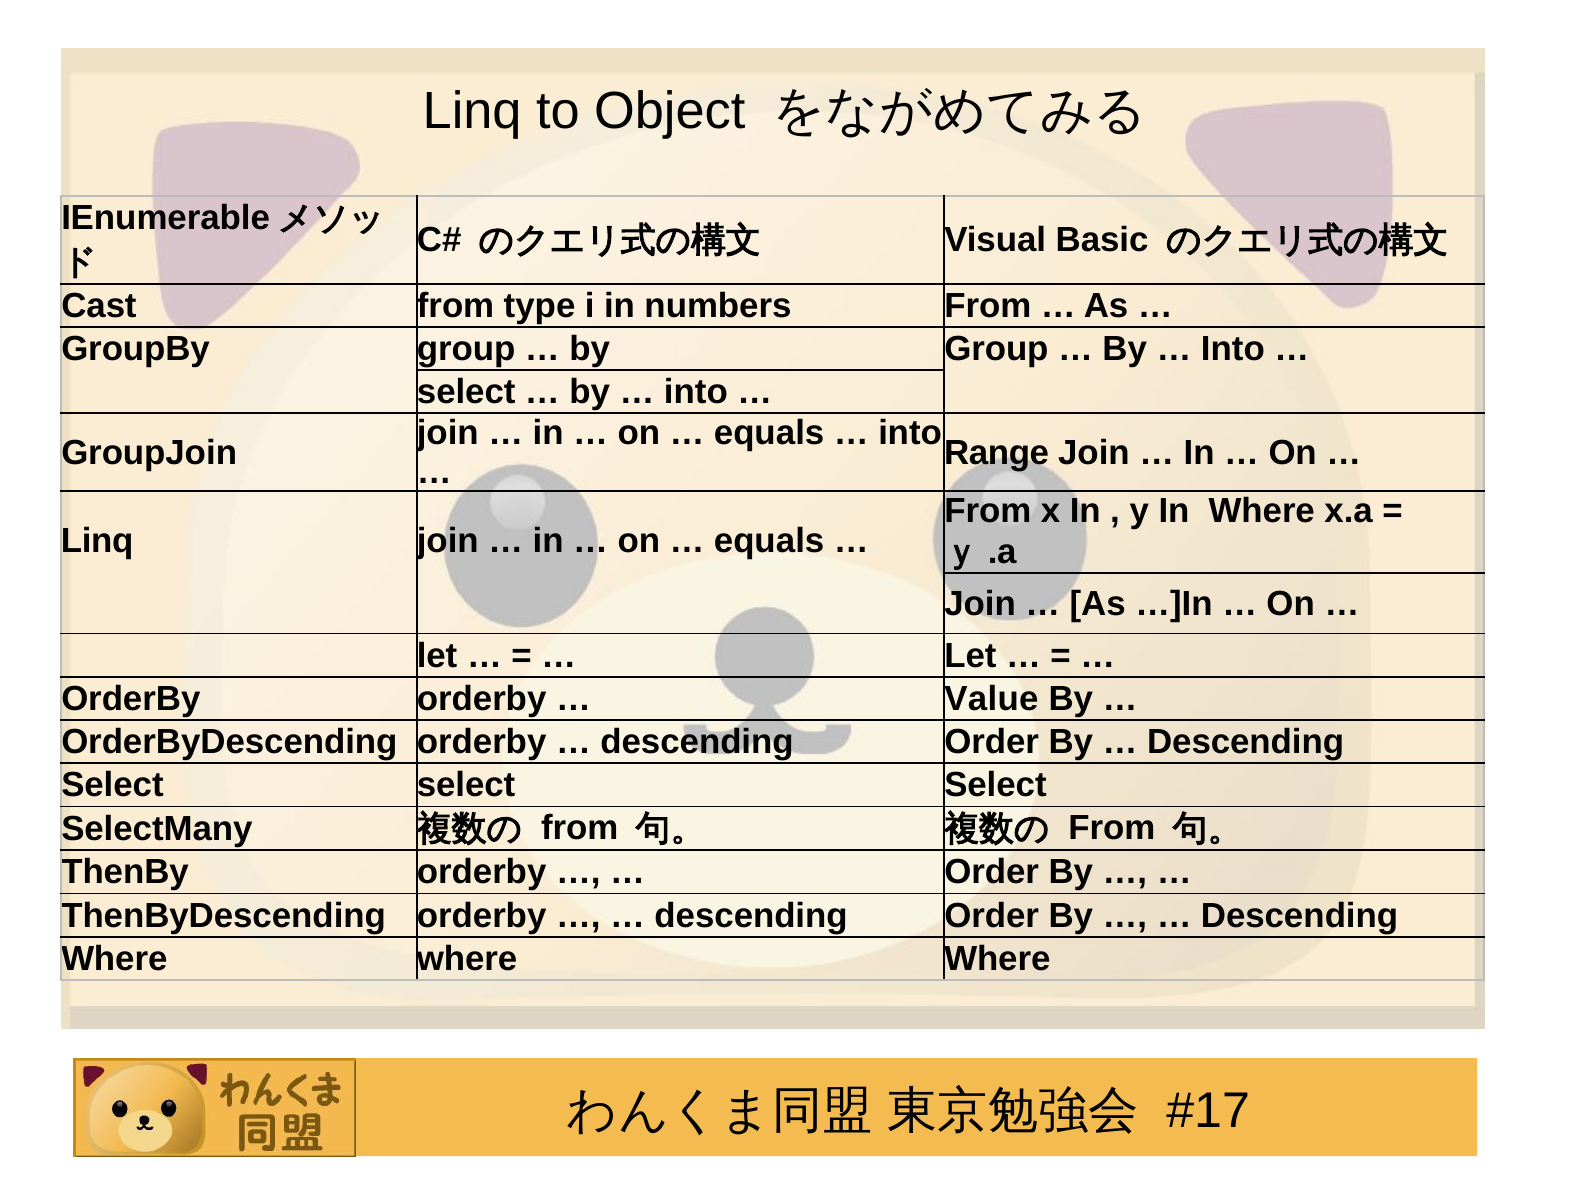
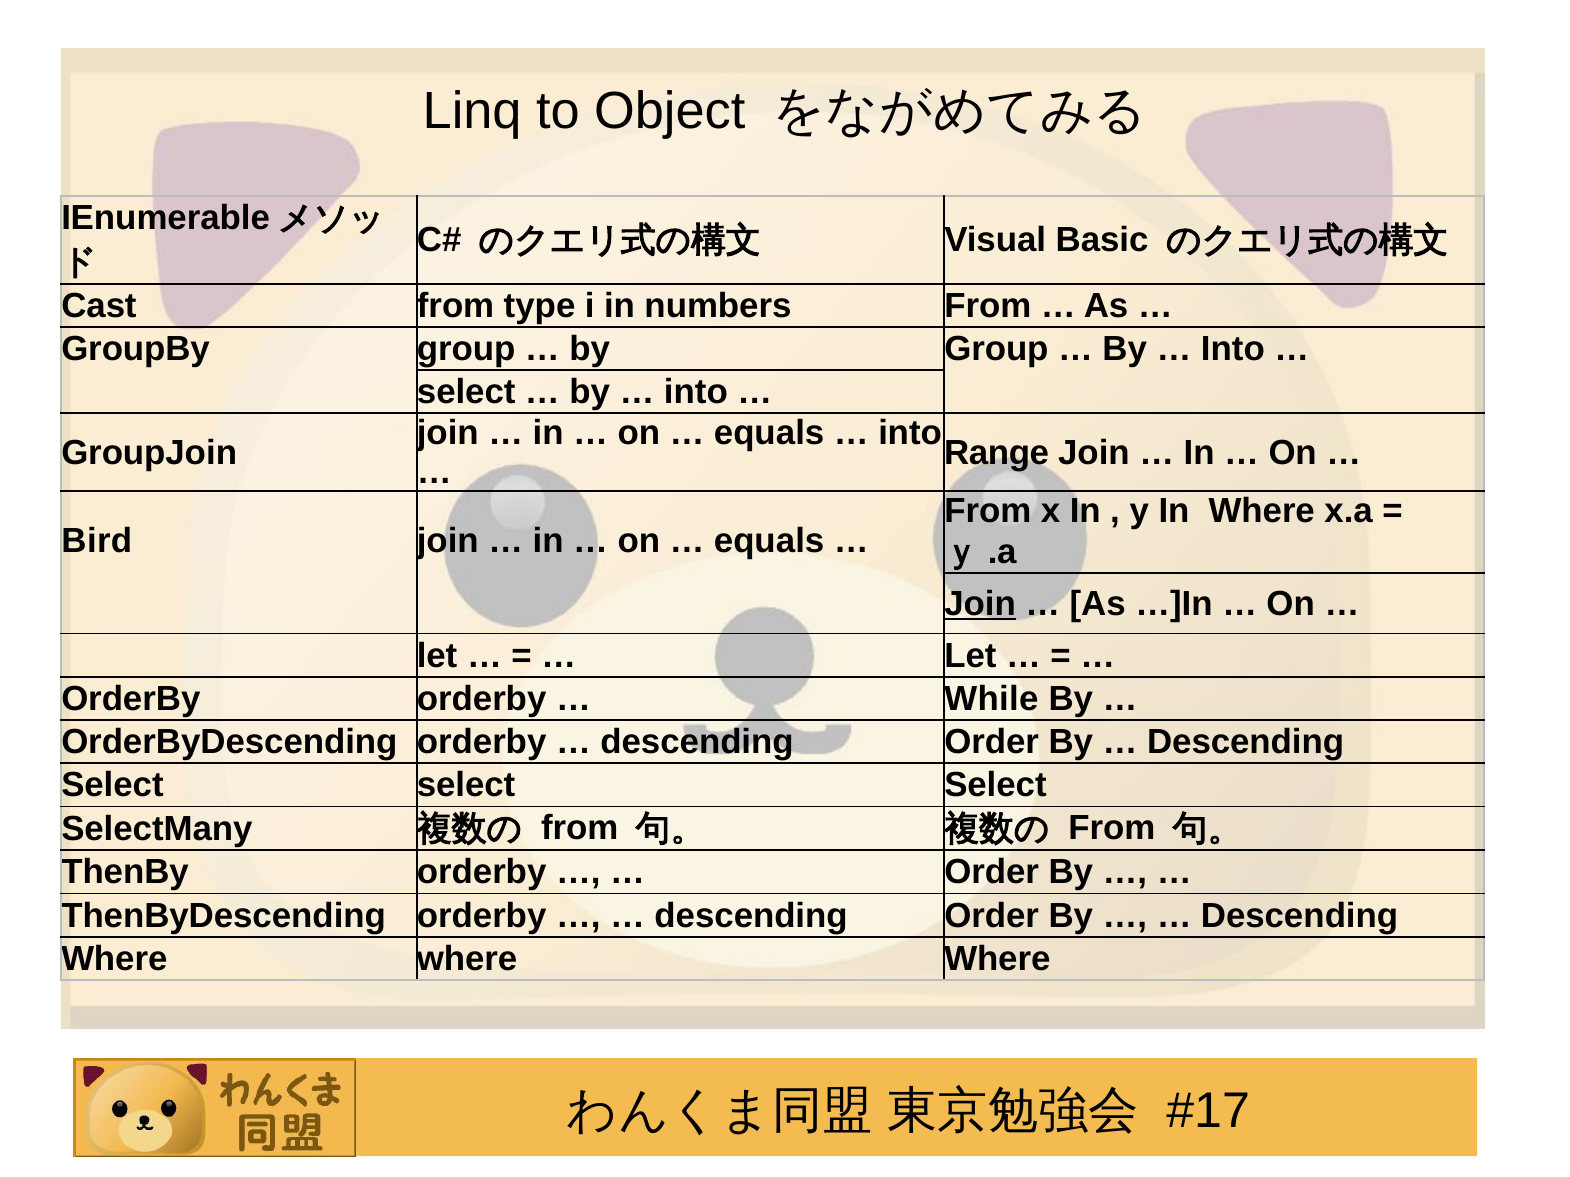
Linq: Linq -> Bird (97, 541)
Join underline: none -> present (980, 604)
Value: Value -> While (991, 699)
